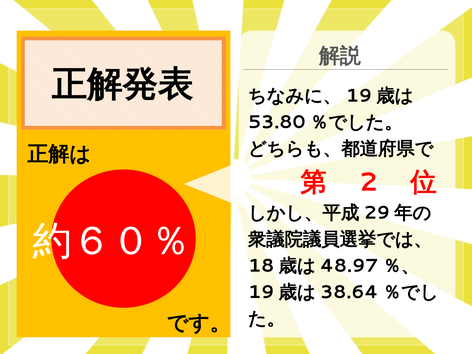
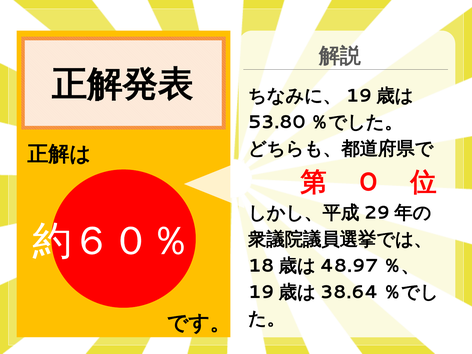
2: 2 -> 0 (369, 182)
